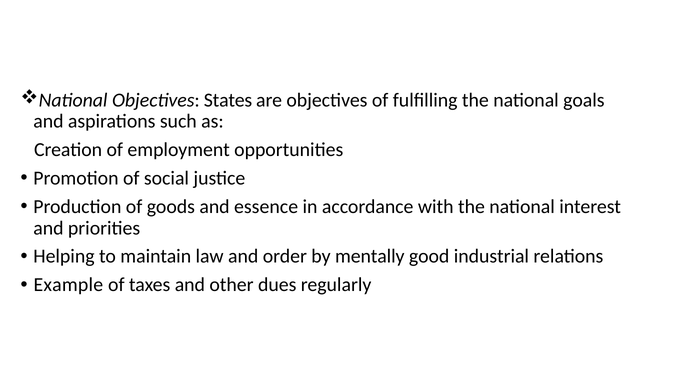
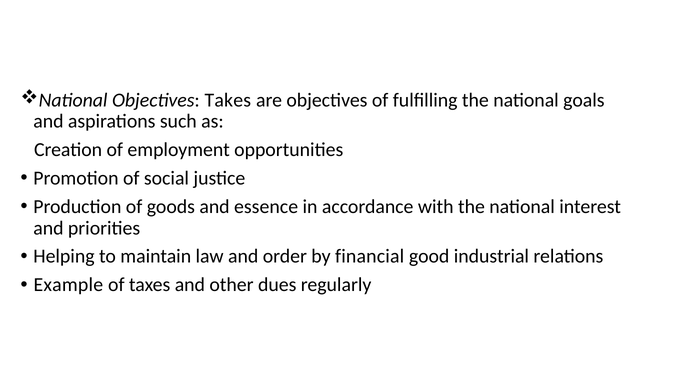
States: States -> Takes (228, 100)
mentally: mentally -> financial (370, 256)
